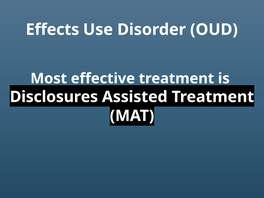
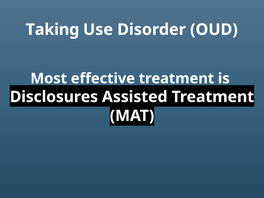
Effects: Effects -> Taking (52, 30)
